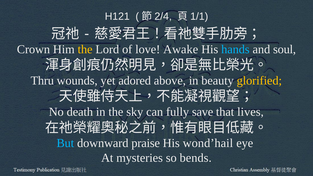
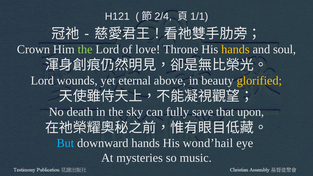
the colour: yellow -> light green (85, 49)
Awake: Awake -> Throne (181, 49)
hands colour: light blue -> yellow (235, 49)
Thru: Thru -> Lord (42, 81)
adored: adored -> eternal (135, 81)
lives: lives -> upon (251, 112)
downward praise: praise -> hands (146, 143)
bends: bends -> music (196, 158)
